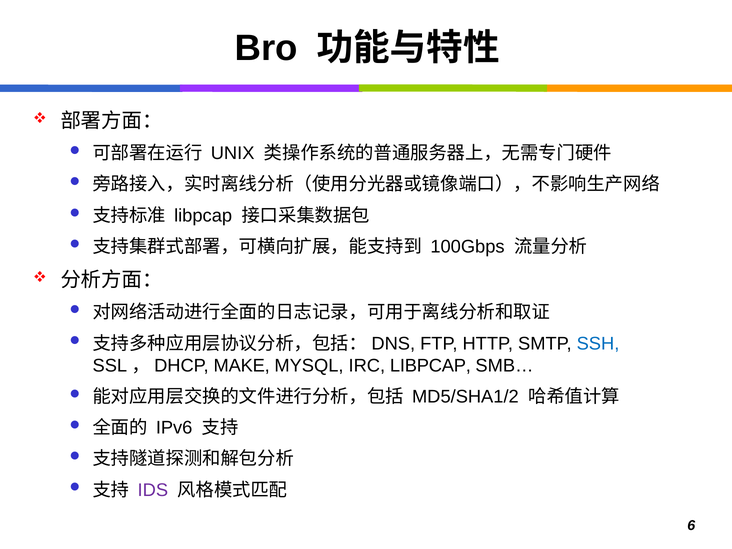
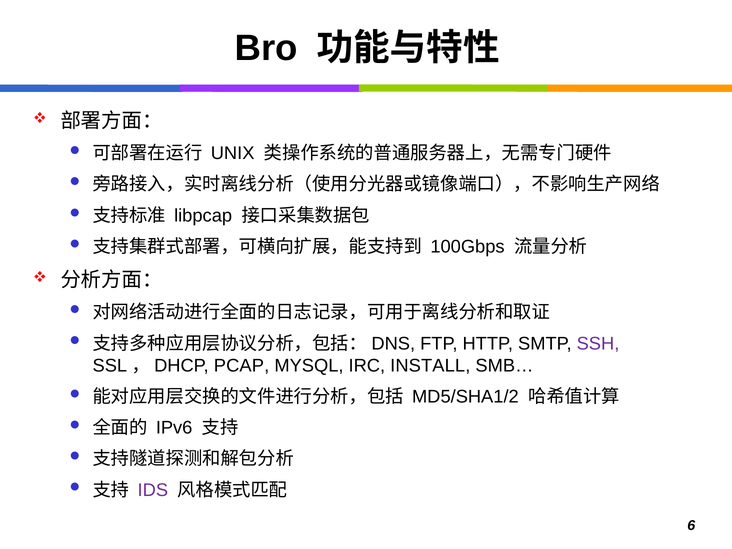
SSH colour: blue -> purple (598, 344)
MAKE: MAKE -> PCAP (242, 365)
IRC LIBPCAP: LIBPCAP -> INSTALL (430, 365)
